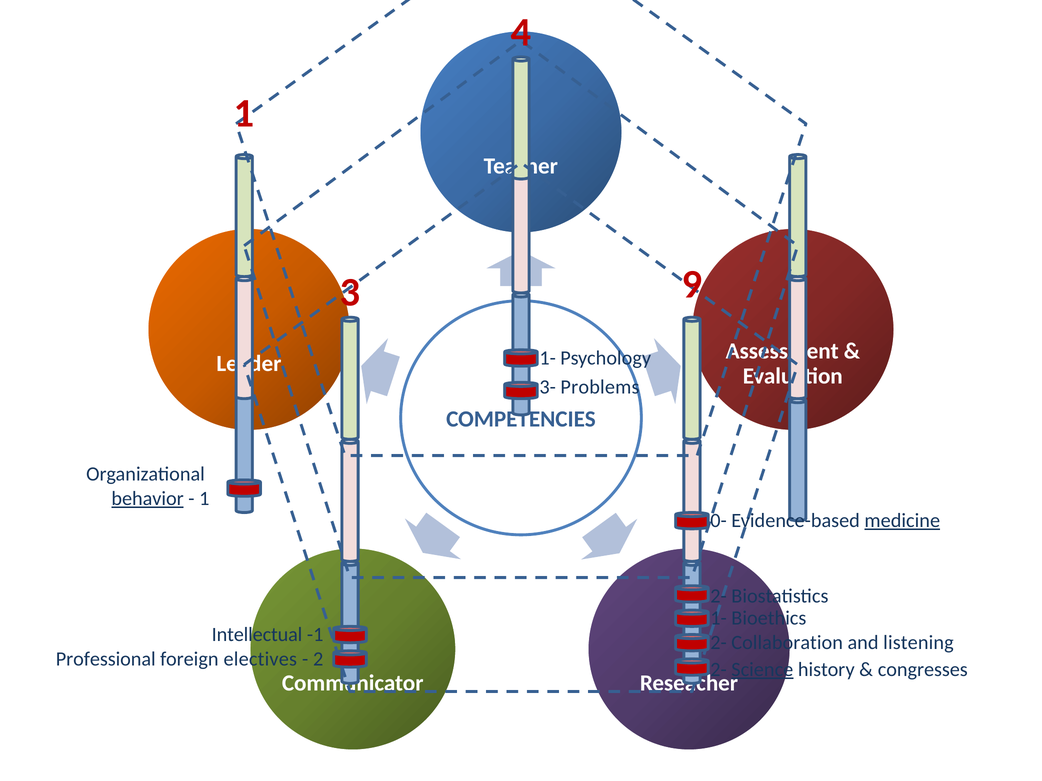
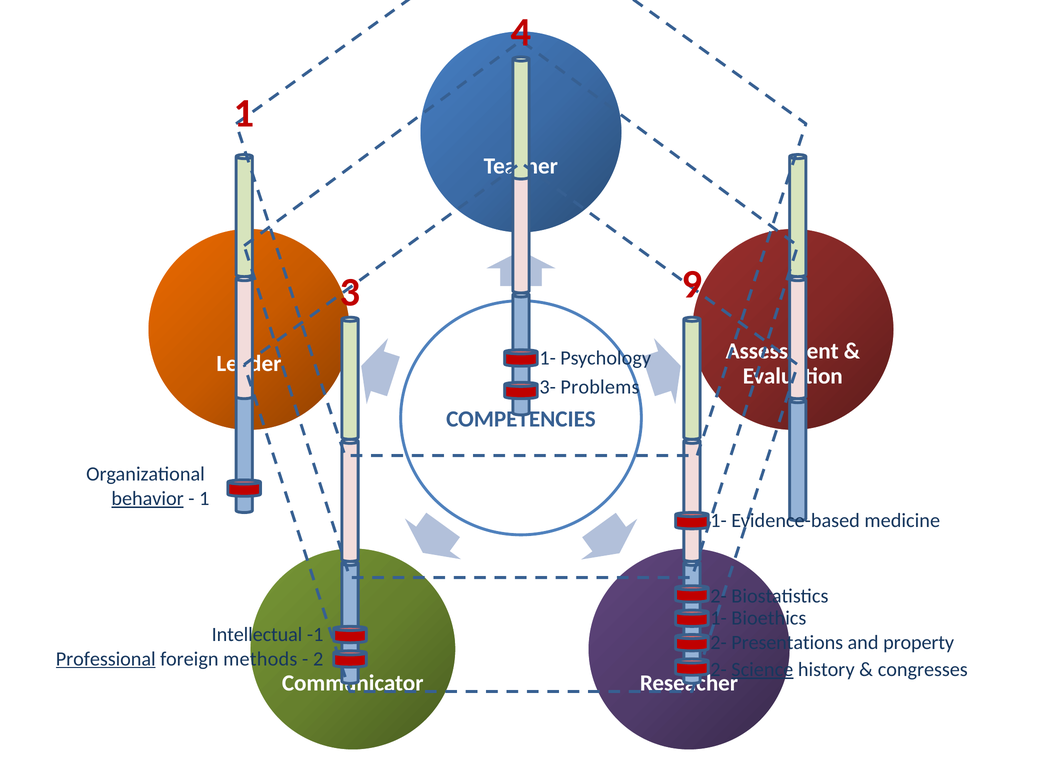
0-: 0- -> 1- (719, 521)
medicine underline: present -> none (902, 521)
Collaboration: Collaboration -> Presentations (787, 643)
listening: listening -> property (919, 643)
Professional underline: none -> present (106, 659)
electives: electives -> methods (260, 659)
